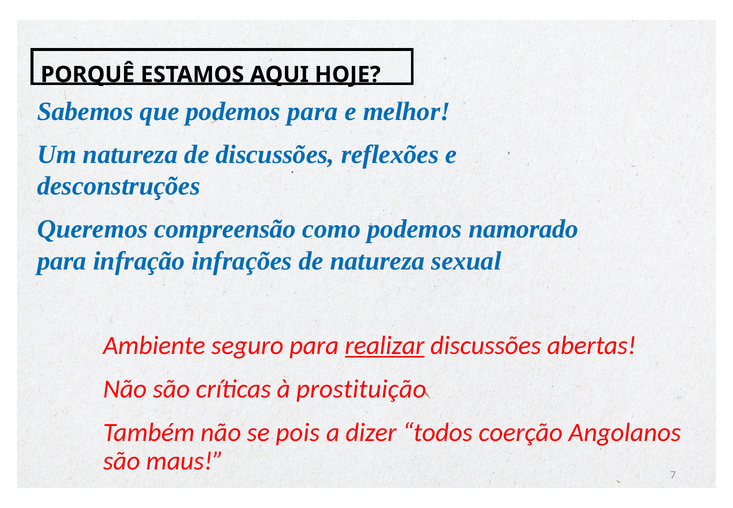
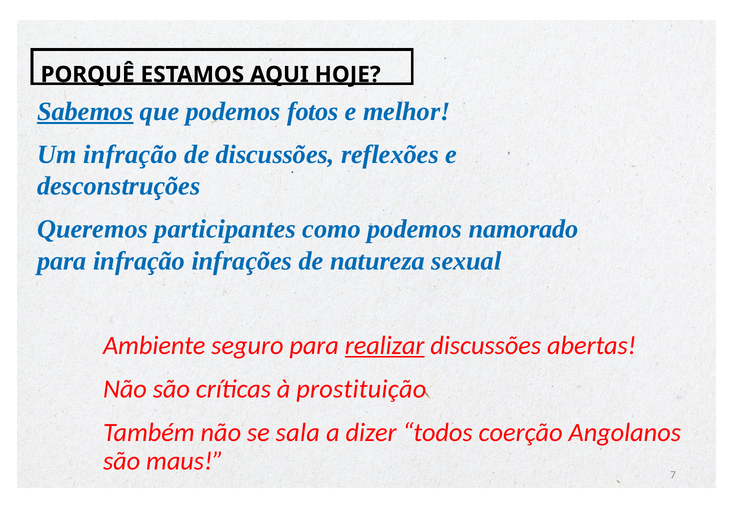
Sabemos underline: none -> present (85, 112)
podemos para: para -> fotos (313, 112)
Um natureza: natureza -> infração (130, 154)
compreensão: compreensão -> participantes (225, 229)
pois: pois -> sala (298, 432)
